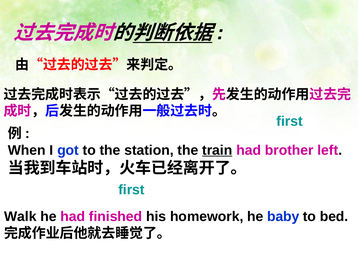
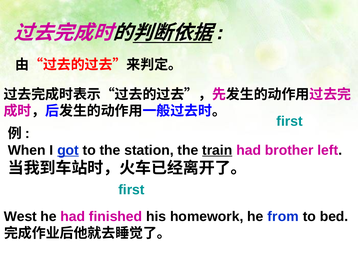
got underline: none -> present (68, 150)
Walk: Walk -> West (20, 217)
baby: baby -> from (283, 217)
